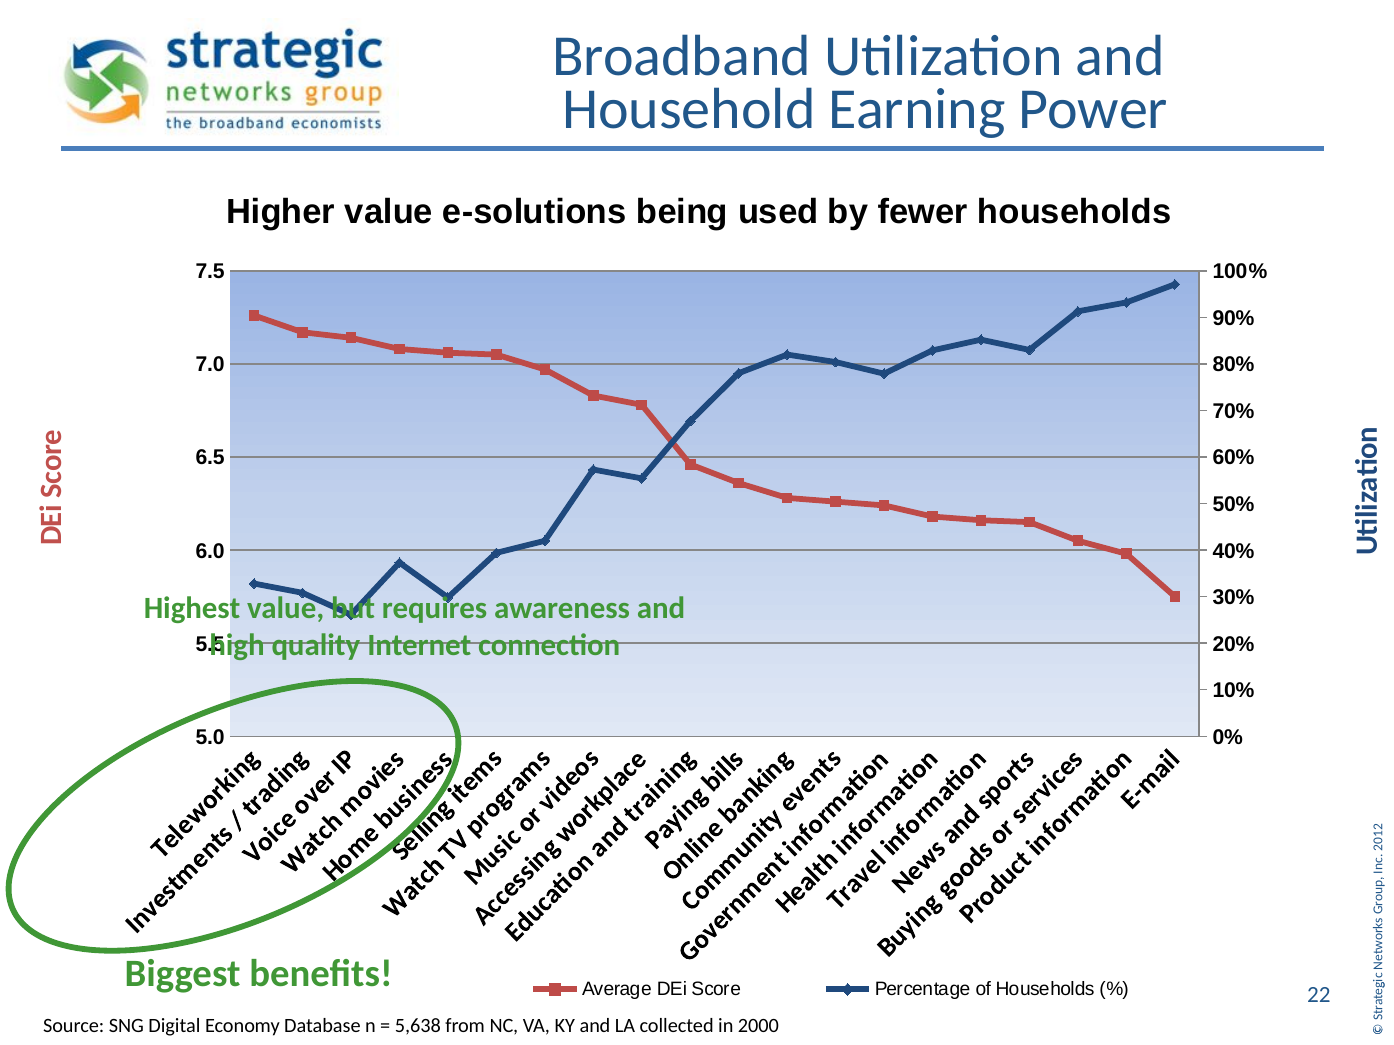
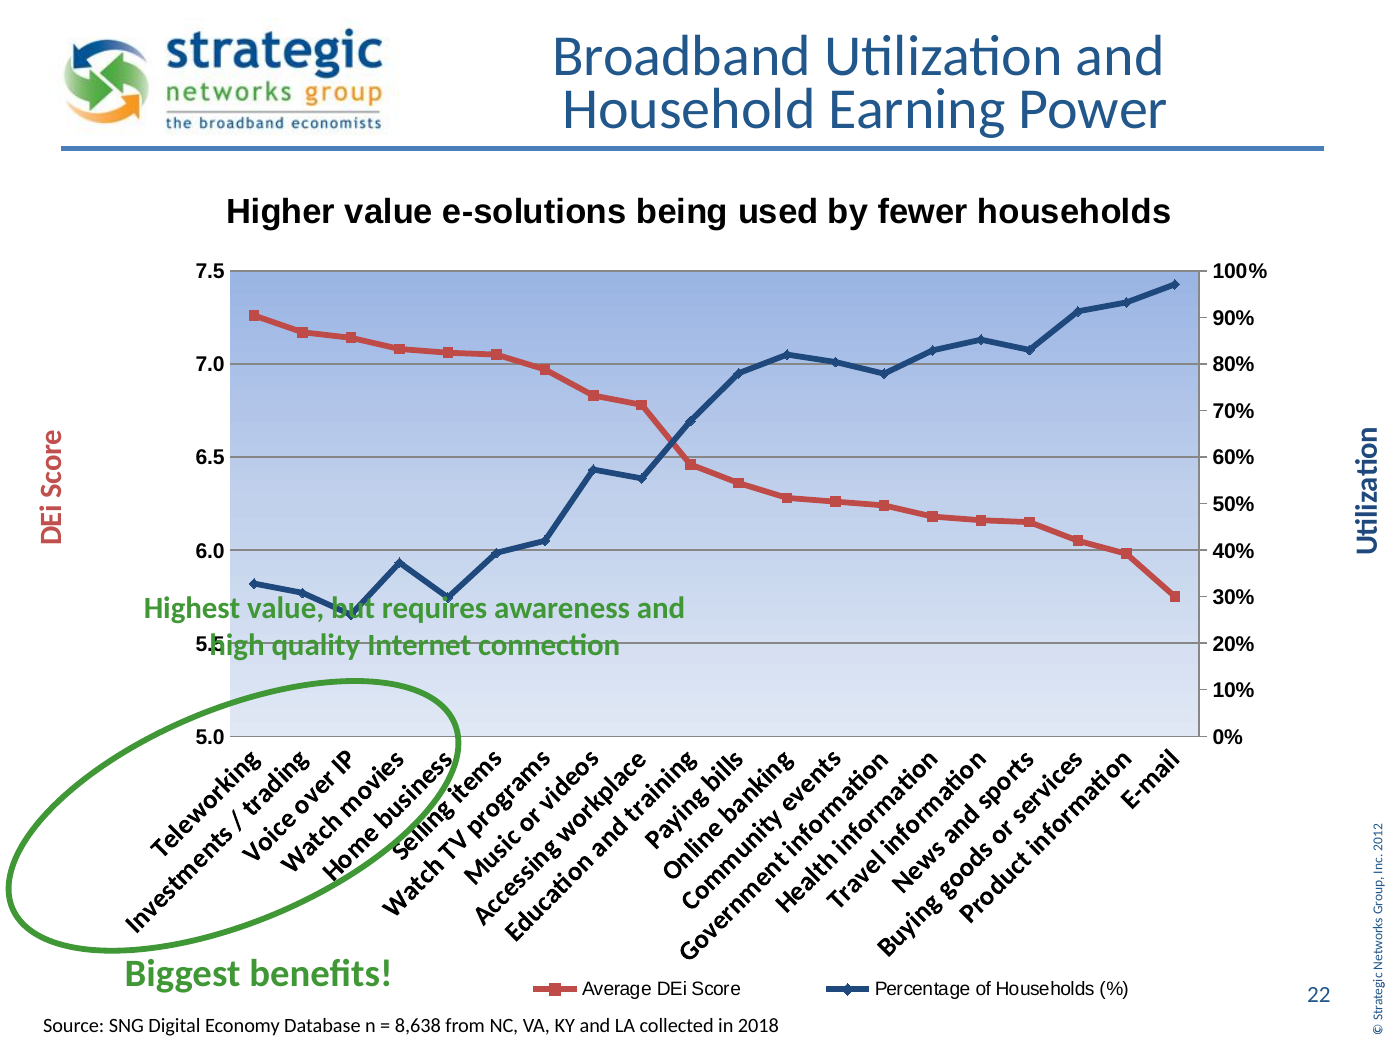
5,638: 5,638 -> 8,638 (418, 1026)
2000: 2000 -> 2018 (758, 1026)
